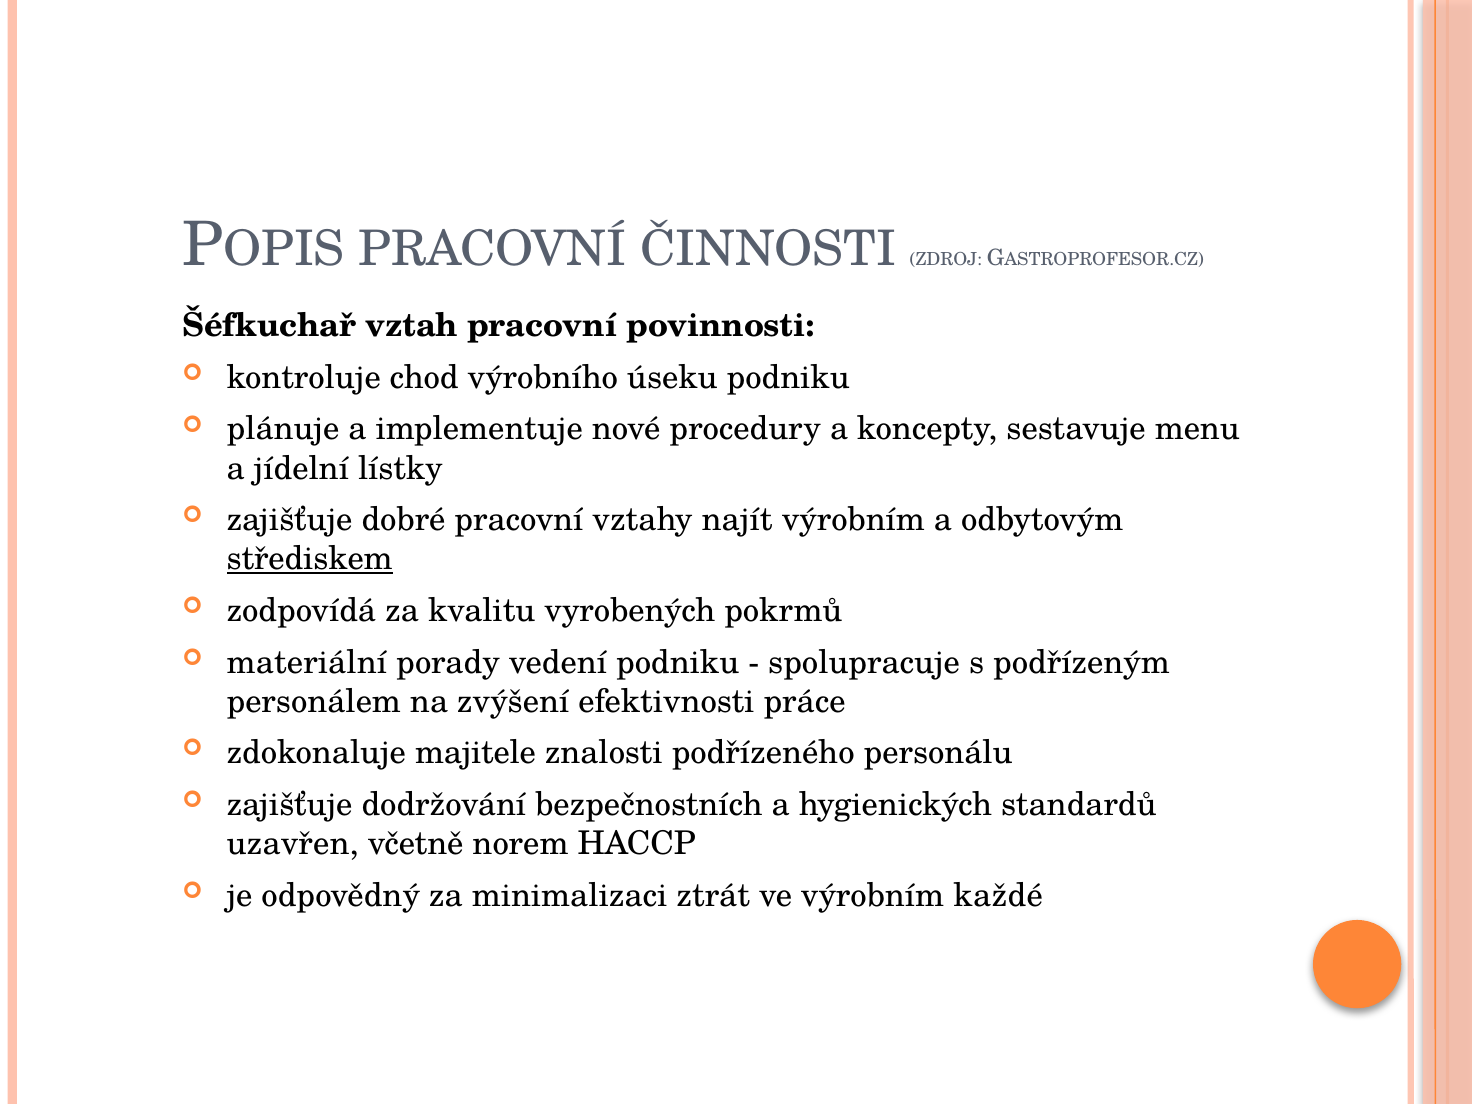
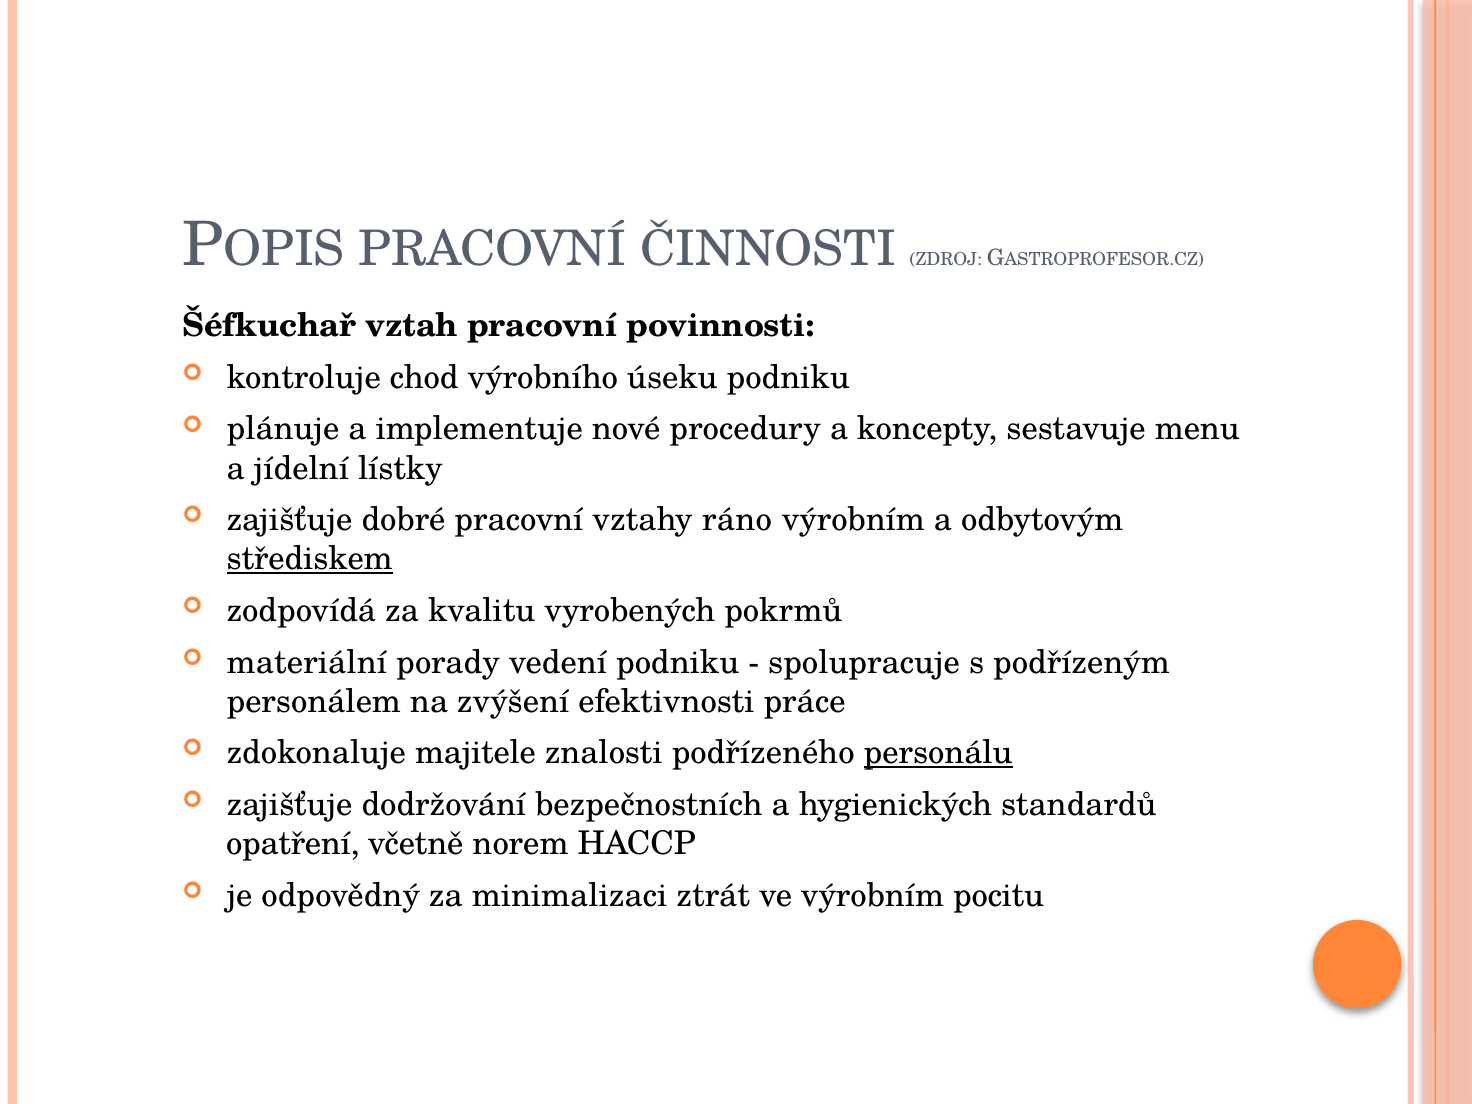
najít: najít -> ráno (737, 520)
personálu underline: none -> present (938, 753)
uzavřen: uzavřen -> opatření (293, 844)
každé: každé -> pocitu (999, 895)
